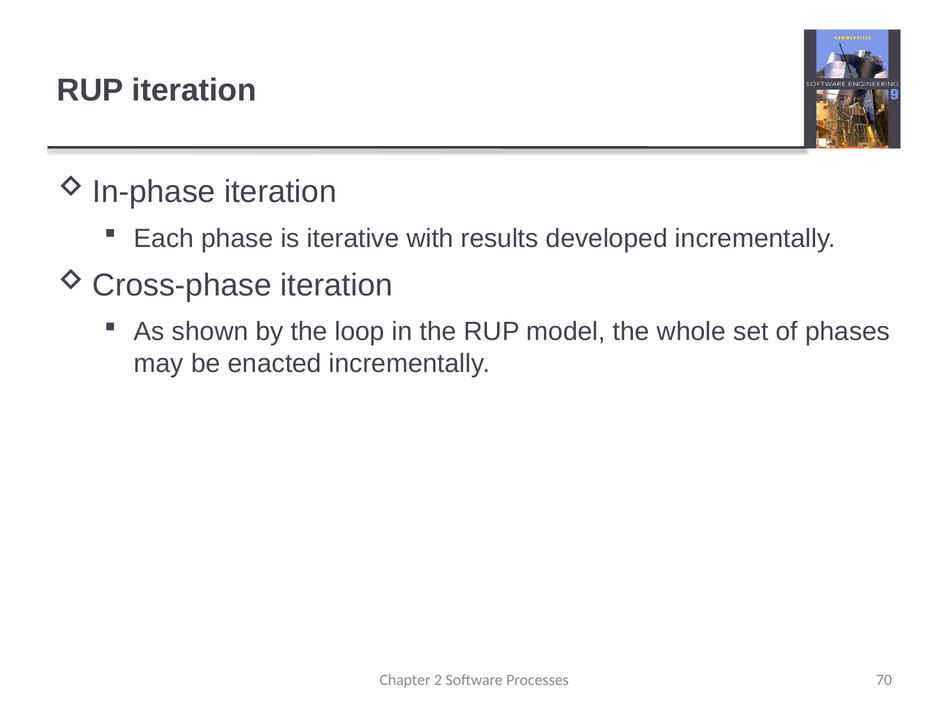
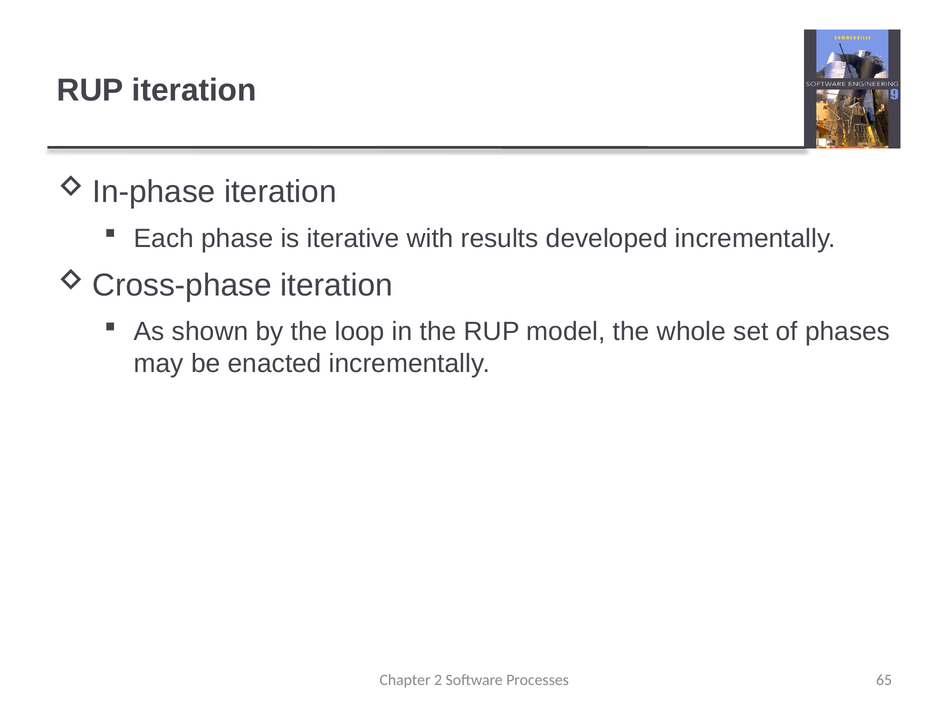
70: 70 -> 65 (884, 680)
